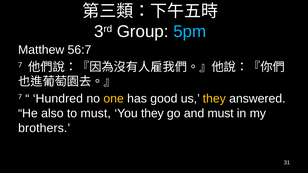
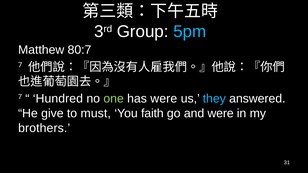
56:7: 56:7 -> 80:7 (80, 50)
one colour: yellow -> light green (114, 99)
has good: good -> were (164, 99)
they colour: yellow -> light blue (214, 99)
also: also -> give (52, 114)
You they: they -> faith (152, 114)
and must: must -> were (221, 114)
